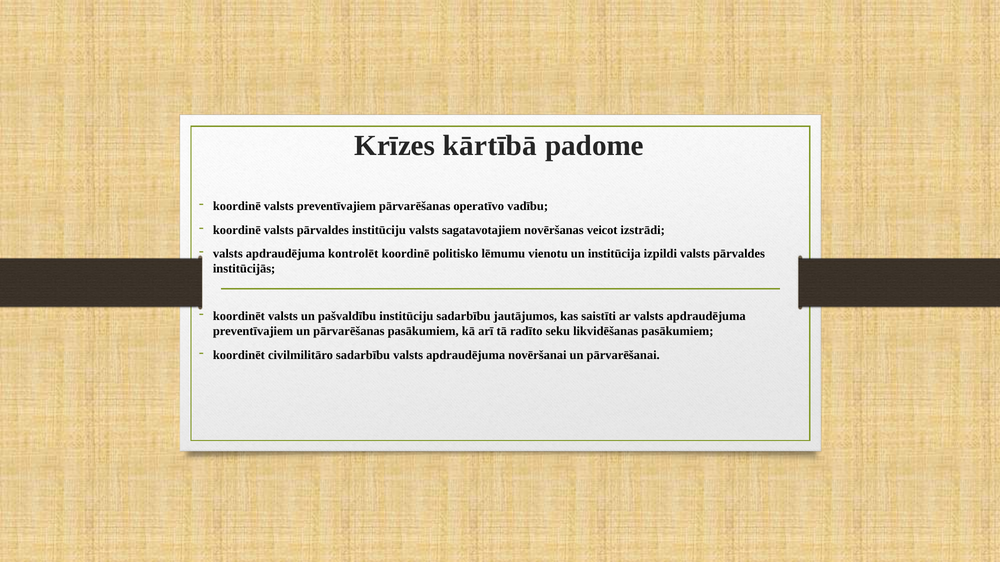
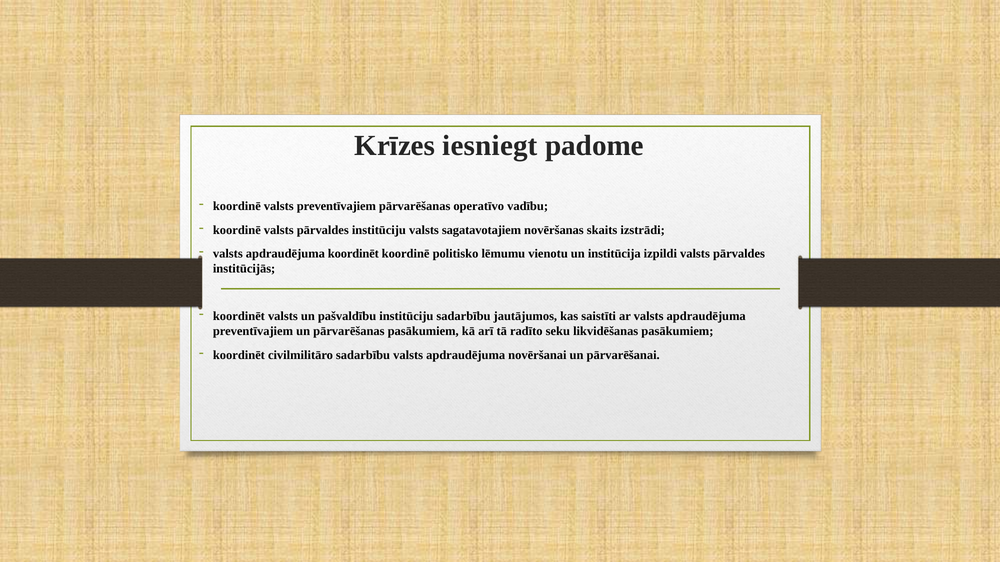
kārtībā: kārtībā -> iesniegt (490, 146)
veicot: veicot -> skaits (602, 230)
apdraudējuma kontrolēt: kontrolēt -> koordinēt (353, 254)
